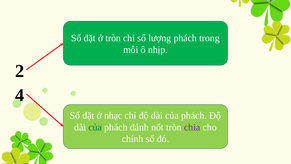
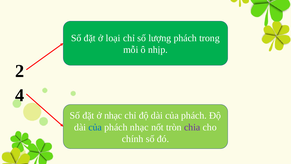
ở tròn: tròn -> loại (113, 38)
của colour: green -> blue (95, 127)
phách đánh: đánh -> nhạc (139, 127)
